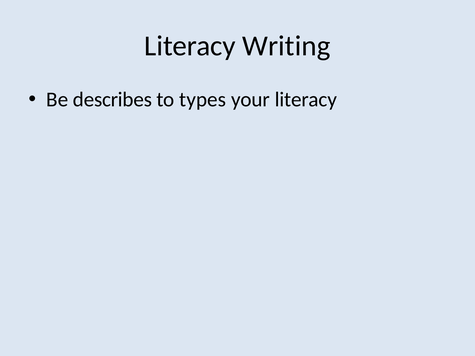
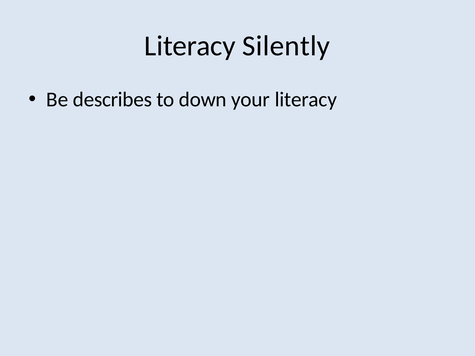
Writing: Writing -> Silently (286, 46)
types: types -> down (203, 100)
